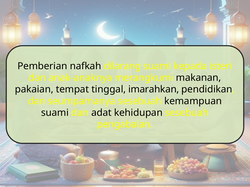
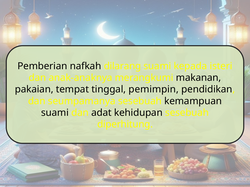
imarahkan: imarahkan -> pemimpin (154, 90)
pengabaian: pengabaian -> diperhitung (125, 125)
